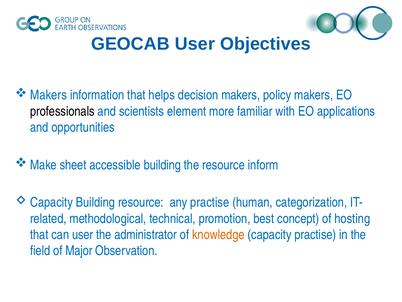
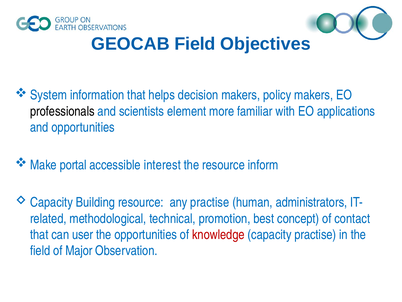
GEOCAB User: User -> Field (195, 44)
Makers: Makers -> System (49, 95)
sheet: sheet -> portal (73, 165)
accessible building: building -> interest (162, 165)
categorization: categorization -> administrators (311, 202)
hosting: hosting -> contact (352, 218)
the administrator: administrator -> opportunities (146, 234)
knowledge colour: orange -> red (218, 234)
